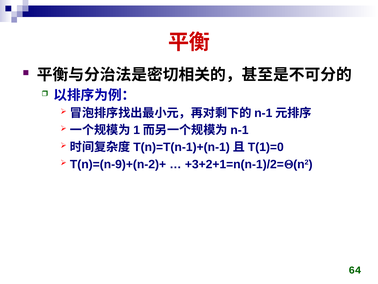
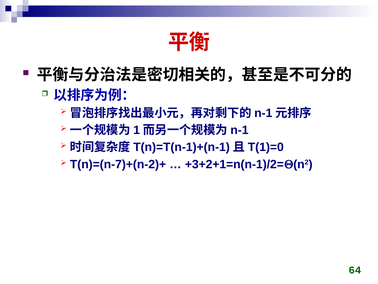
T(n)=(n-9)+(n-2)+: T(n)=(n-9)+(n-2)+ -> T(n)=(n-7)+(n-2)+ (118, 164)
